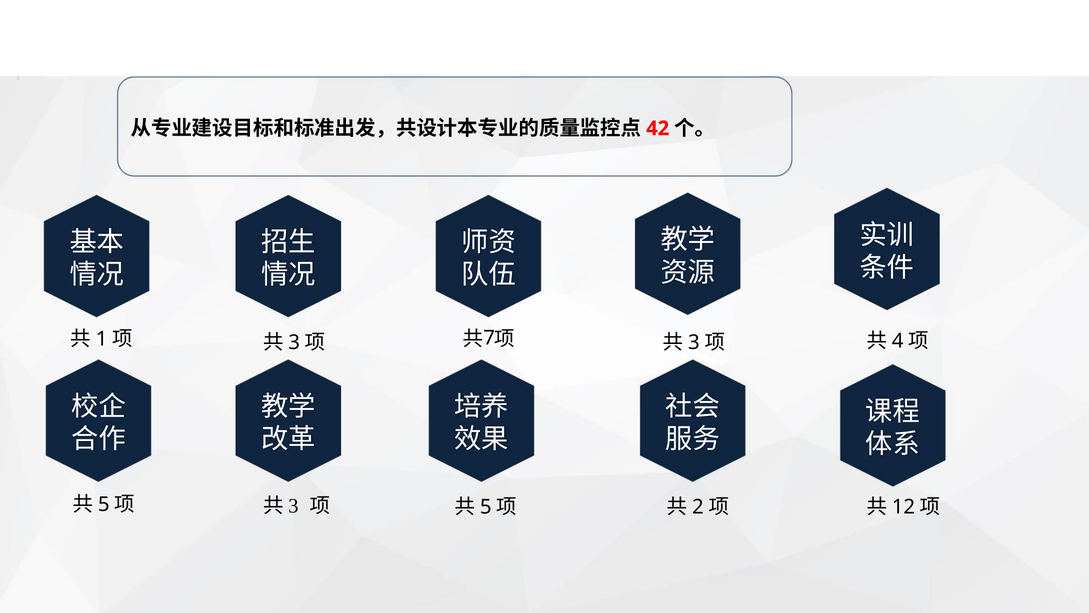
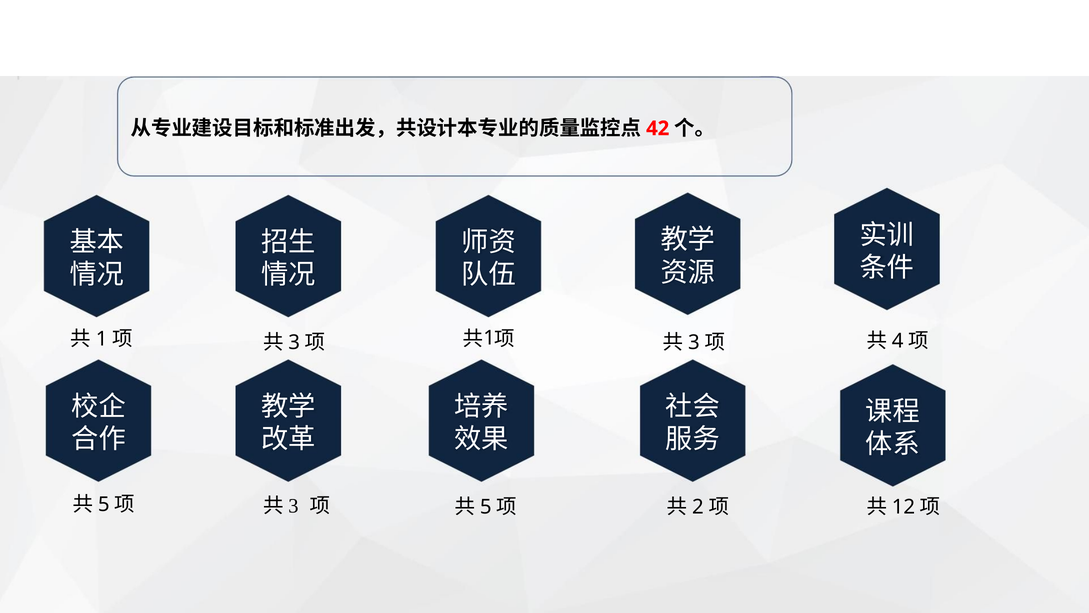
7: 7 -> 1 (489, 338)
